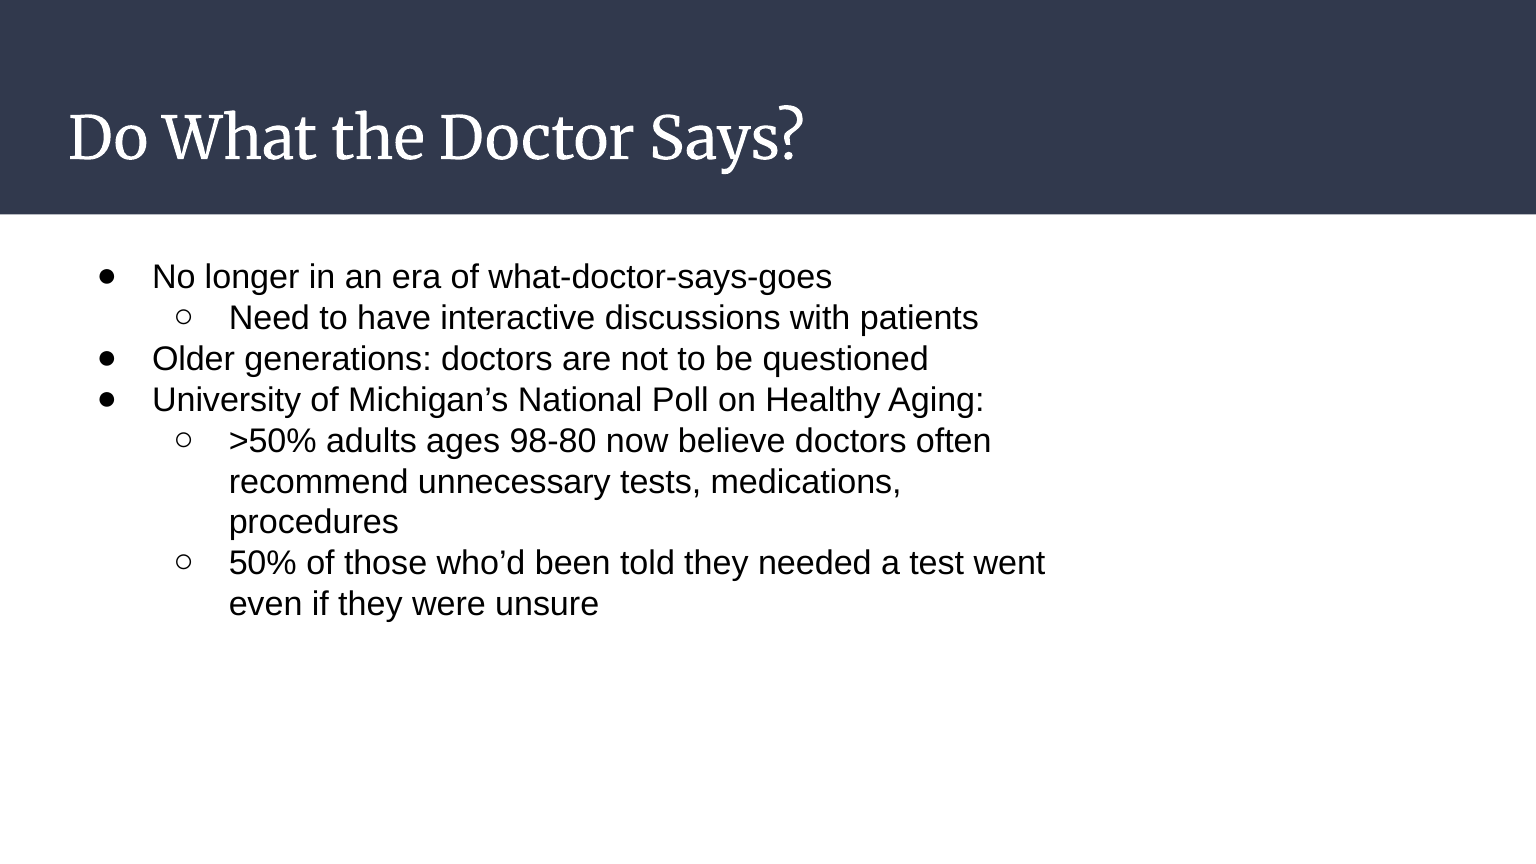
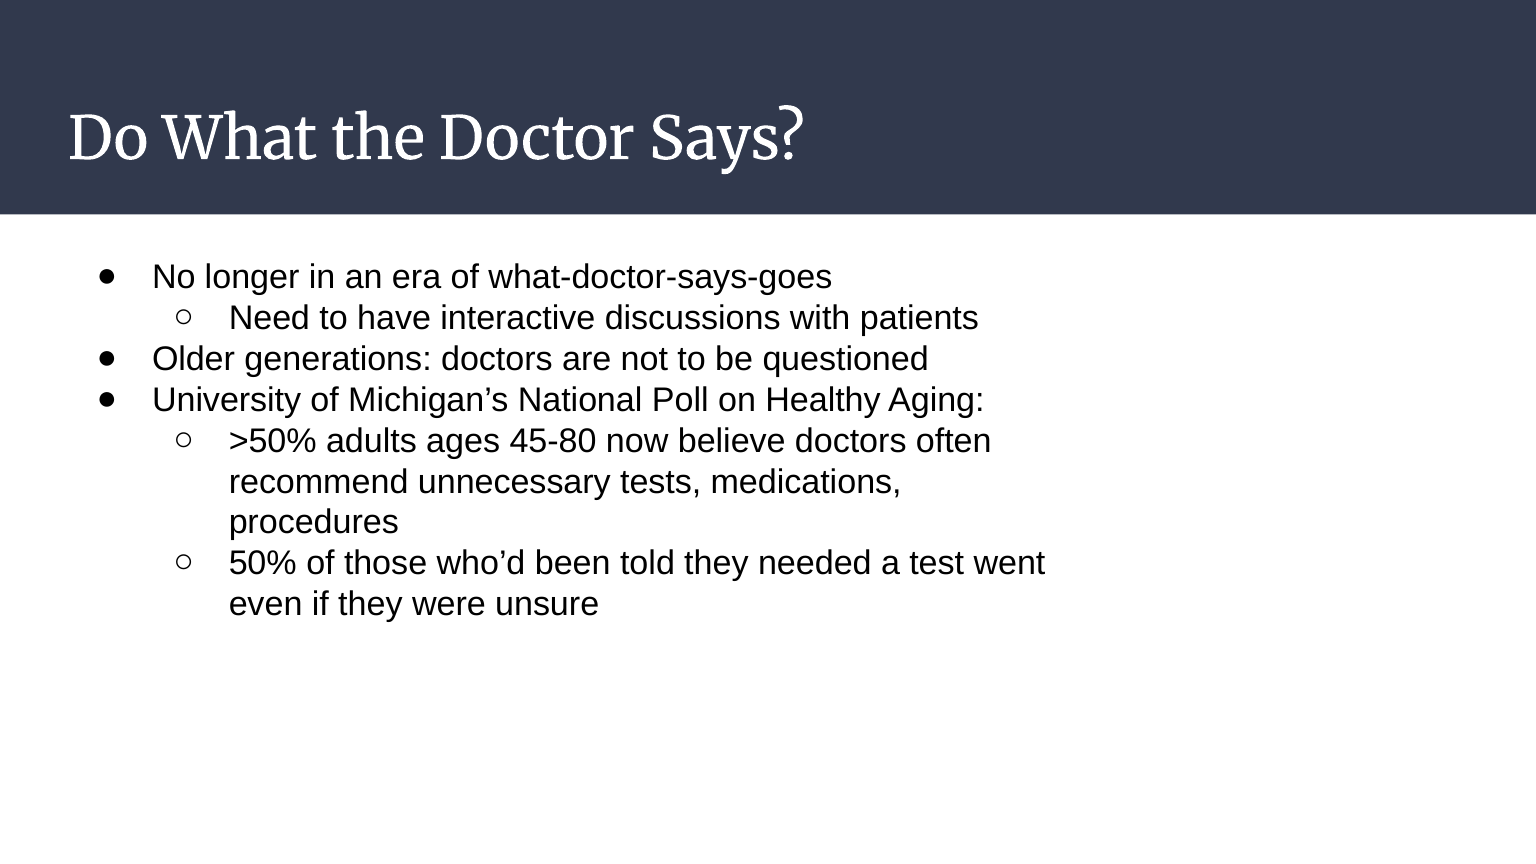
98-80: 98-80 -> 45-80 (553, 441)
